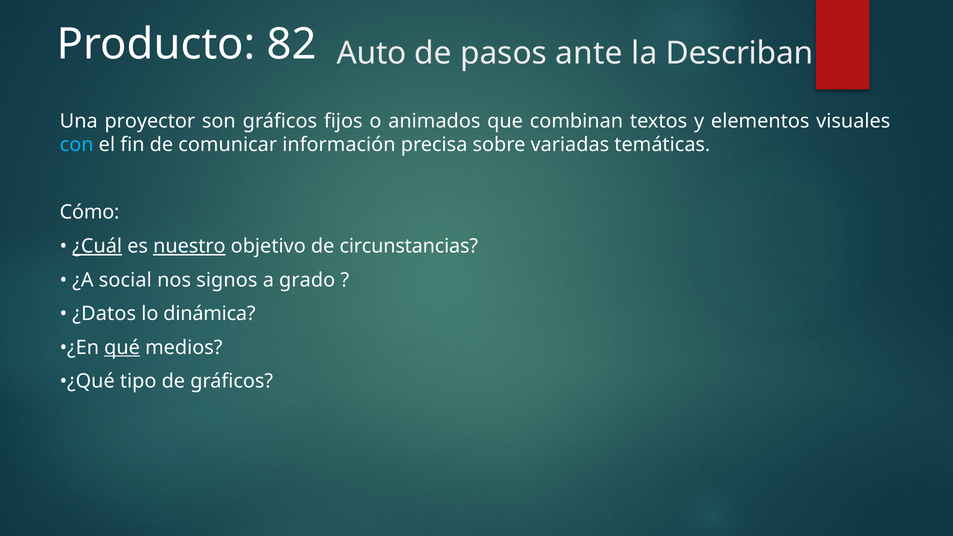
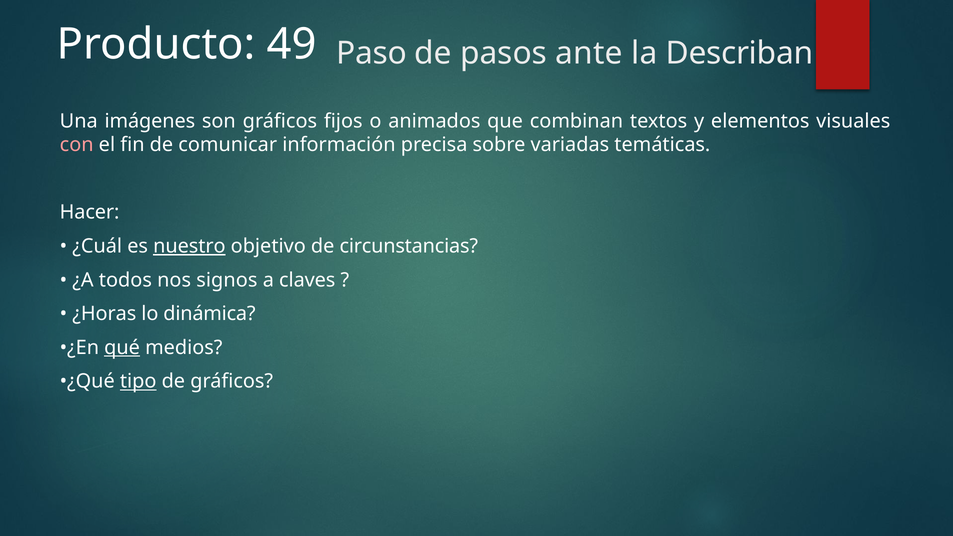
82: 82 -> 49 (292, 44)
Auto: Auto -> Paso (372, 53)
proyector: proyector -> imágenes (150, 121)
con colour: light blue -> pink (77, 145)
Cómo: Cómo -> Hacer (90, 212)
¿Cuál underline: present -> none (97, 246)
social: social -> todos (125, 280)
grado: grado -> claves (307, 280)
¿Datos: ¿Datos -> ¿Horas (104, 314)
tipo underline: none -> present (138, 381)
